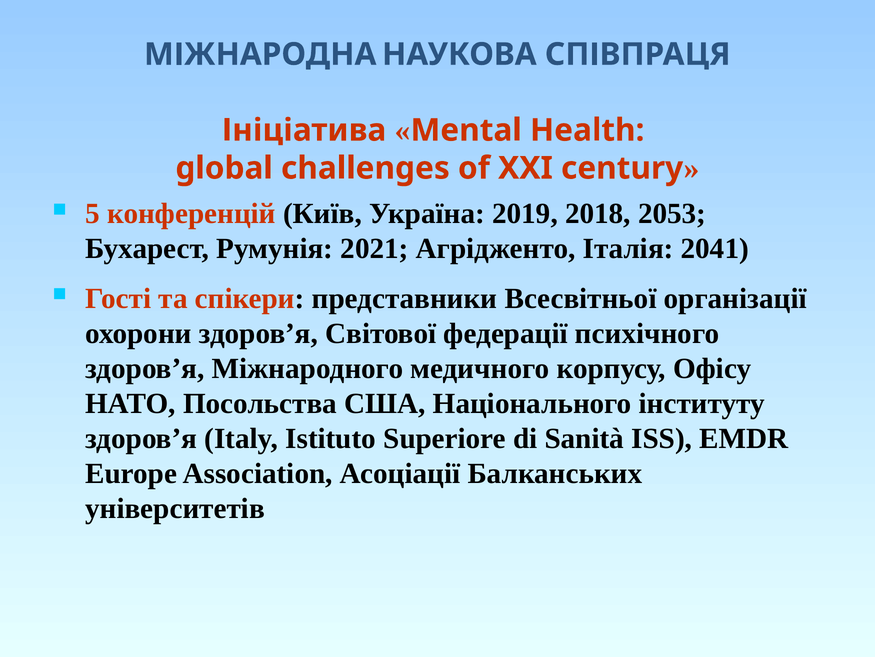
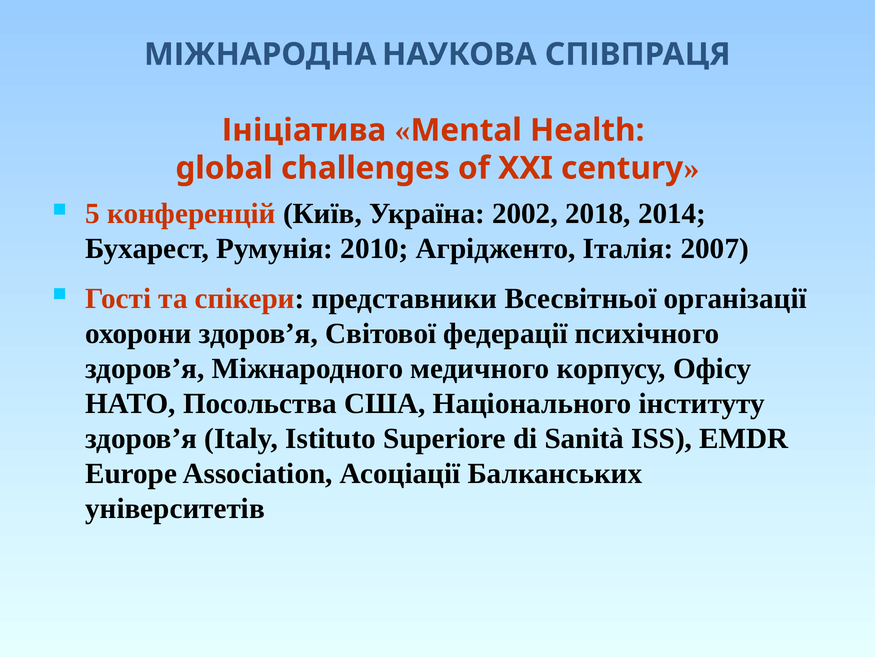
2019: 2019 -> 2002 (525, 213)
2053: 2053 -> 2014 (672, 213)
2021: 2021 -> 2010 (374, 248)
2041: 2041 -> 2007 (715, 248)
